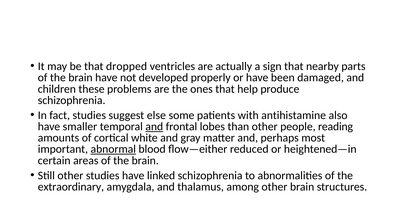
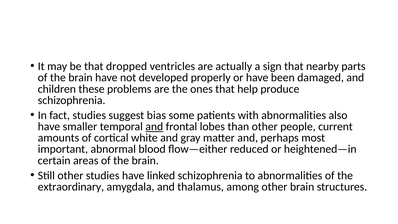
else: else -> bias (156, 115)
with antihistamine: antihistamine -> abnormalities (294, 115)
reading: reading -> current (335, 126)
abnormal underline: present -> none (113, 149)
